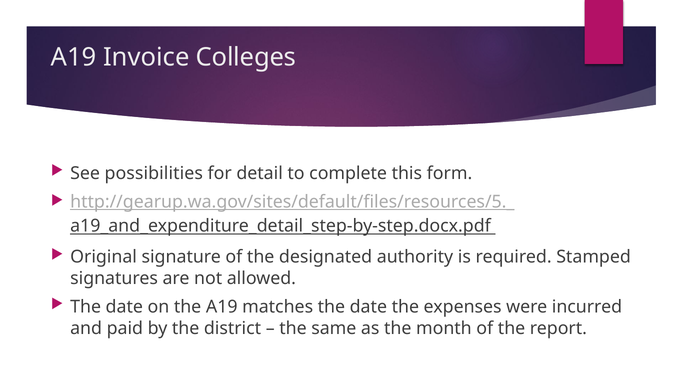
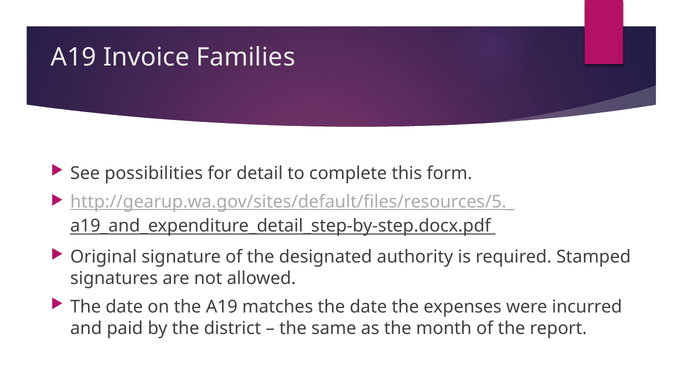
Colleges: Colleges -> Families (246, 57)
